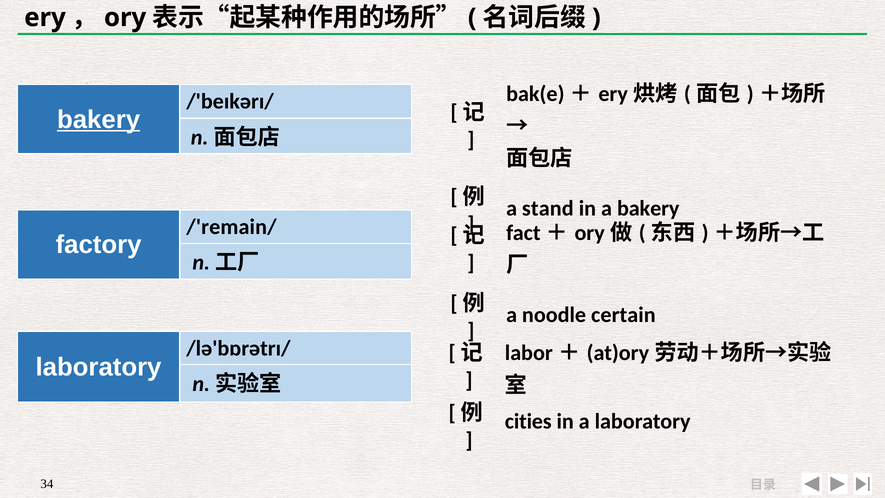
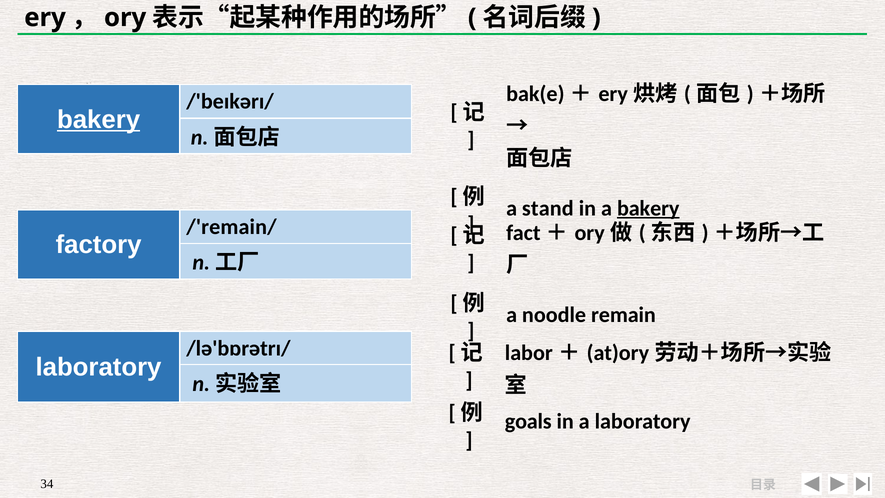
bakery underline: none -> present (648, 208)
certain: certain -> remain (623, 315)
cities: cities -> goals (528, 421)
